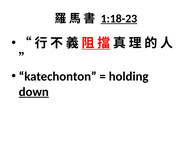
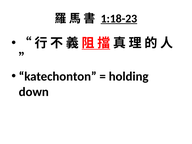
down underline: present -> none (34, 92)
